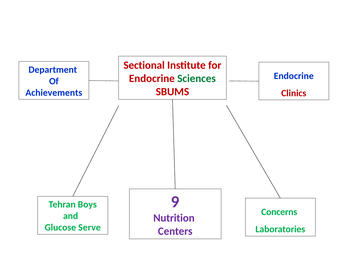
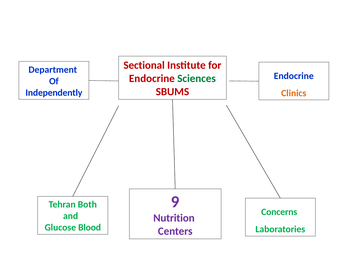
Achievements: Achievements -> Independently (54, 93)
Clinics colour: red -> orange (294, 93)
Boys: Boys -> Both (87, 204)
Serve: Serve -> Blood (90, 227)
